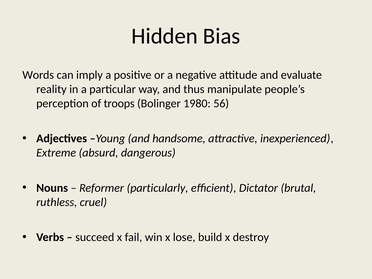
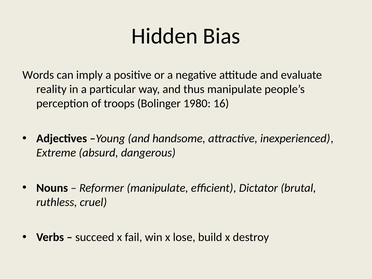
56: 56 -> 16 (221, 103)
Reformer particularly: particularly -> manipulate (158, 188)
